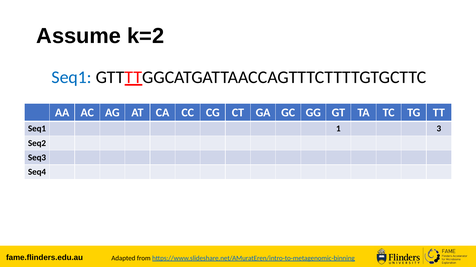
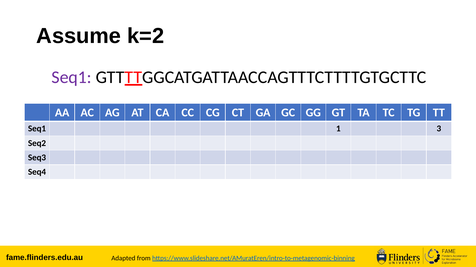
Seq1 colour: blue -> purple (72, 77)
